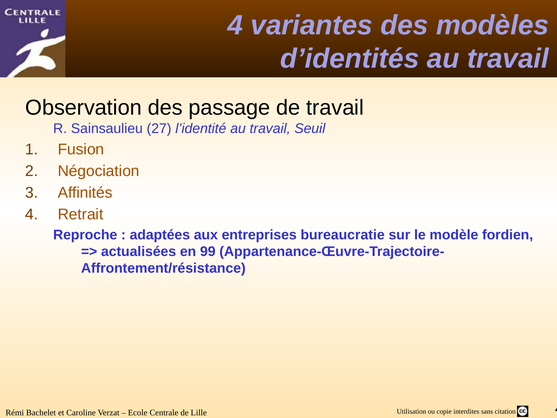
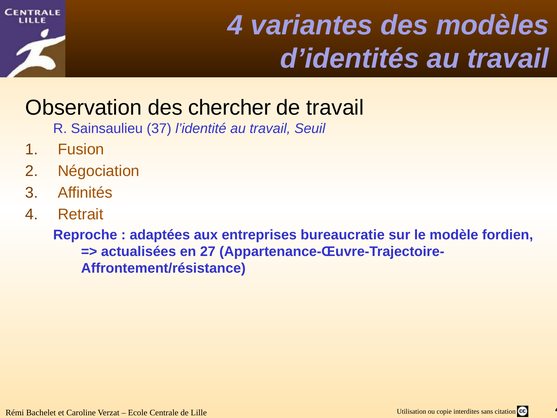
passage: passage -> chercher (230, 108)
27: 27 -> 37 (159, 129)
99: 99 -> 27 (208, 251)
